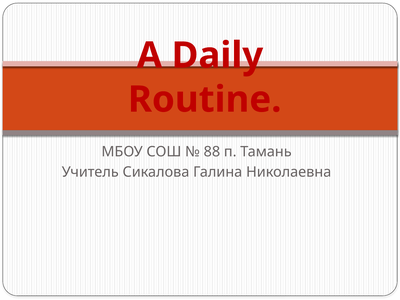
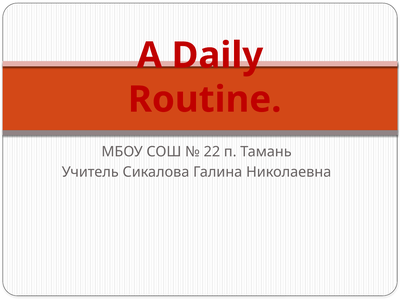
88: 88 -> 22 (212, 152)
